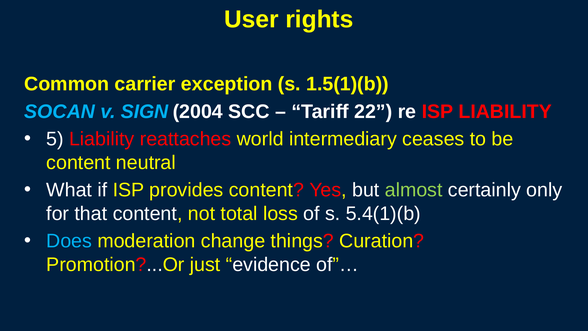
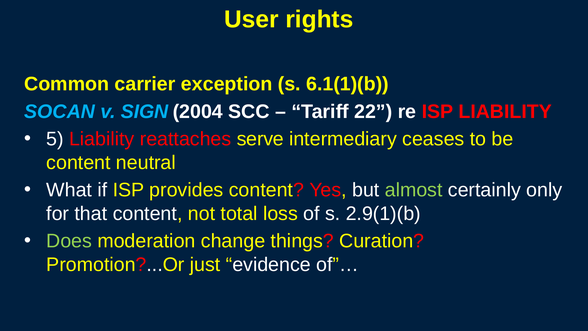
1.5(1)(b: 1.5(1)(b -> 6.1(1)(b (347, 84)
world: world -> serve (260, 139)
5.4(1)(b: 5.4(1)(b -> 2.9(1)(b (383, 213)
Does colour: light blue -> light green (69, 241)
